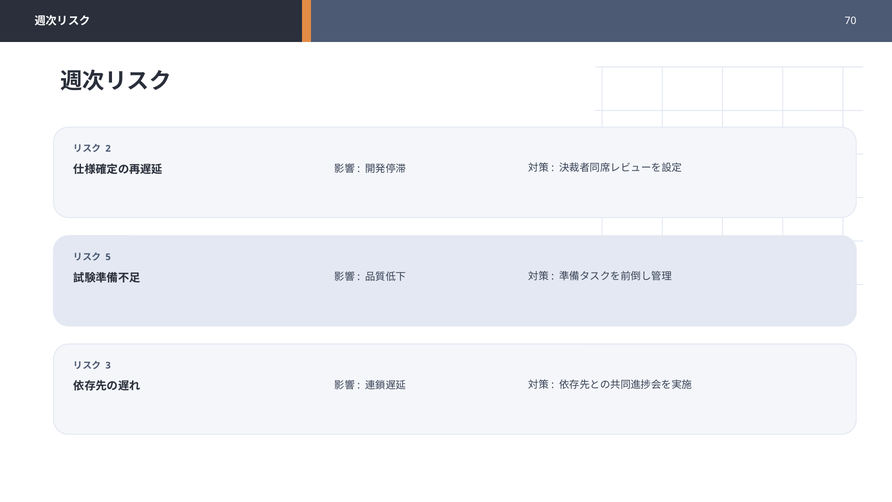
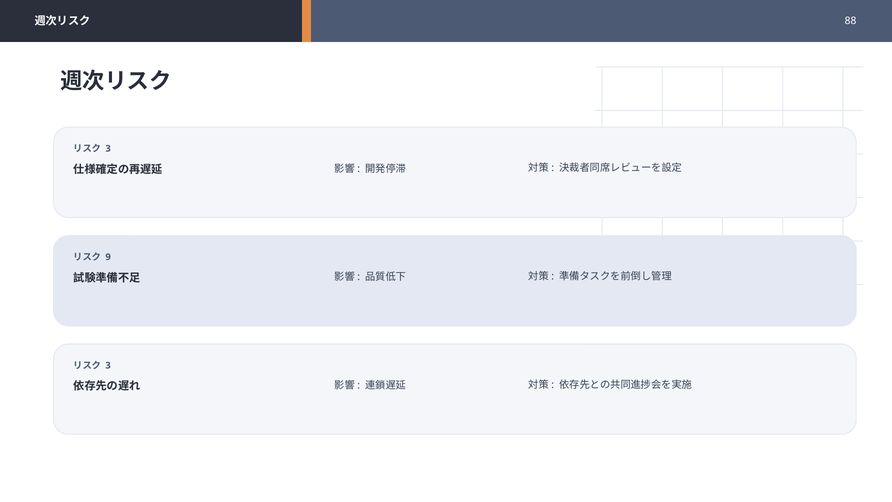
70: 70 -> 88 (851, 21)
2: 2 -> 3 (108, 148)
5: 5 -> 9 (108, 257)
